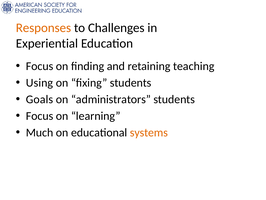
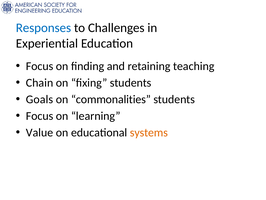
Responses colour: orange -> blue (44, 28)
Using: Using -> Chain (40, 83)
administrators: administrators -> commonalities (111, 99)
Much: Much -> Value (40, 132)
